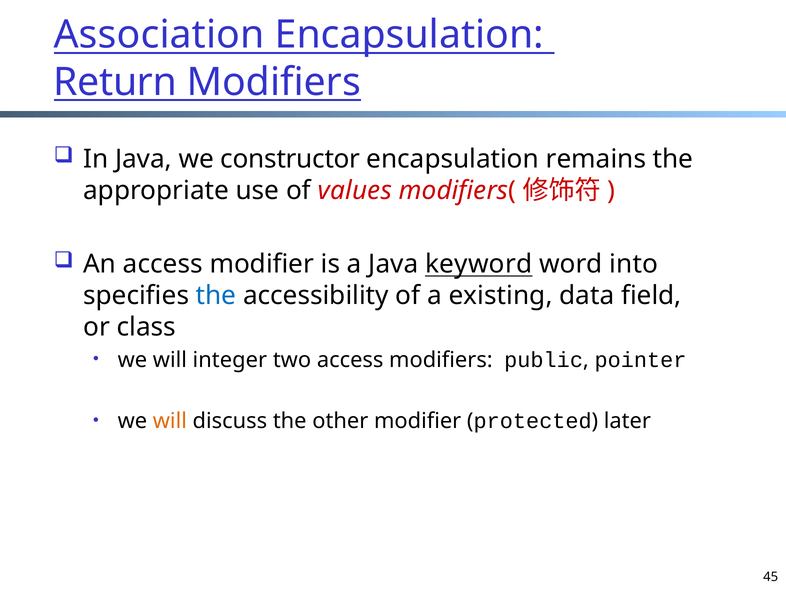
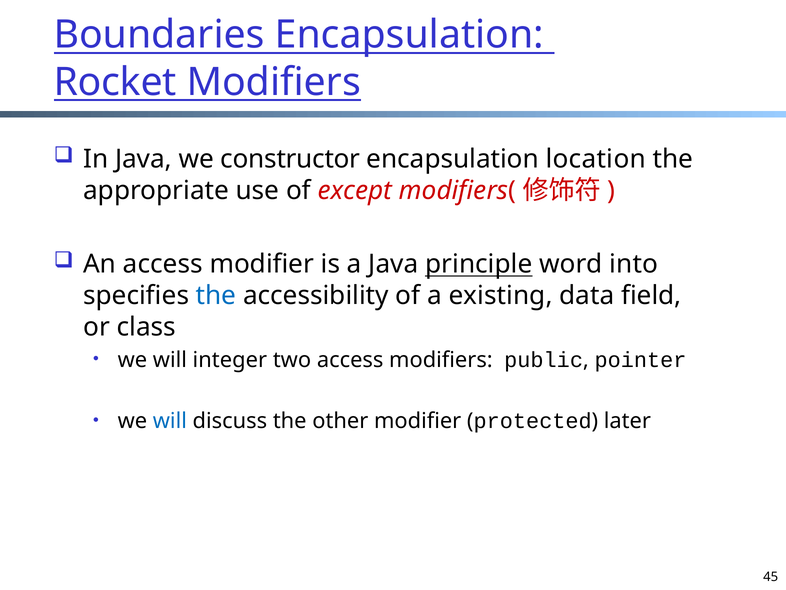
Association: Association -> Boundaries (159, 35)
Return: Return -> Rocket (115, 82)
remains: remains -> location (596, 159)
values: values -> except (355, 191)
keyword: keyword -> principle (479, 264)
will colour: orange -> blue (170, 421)
